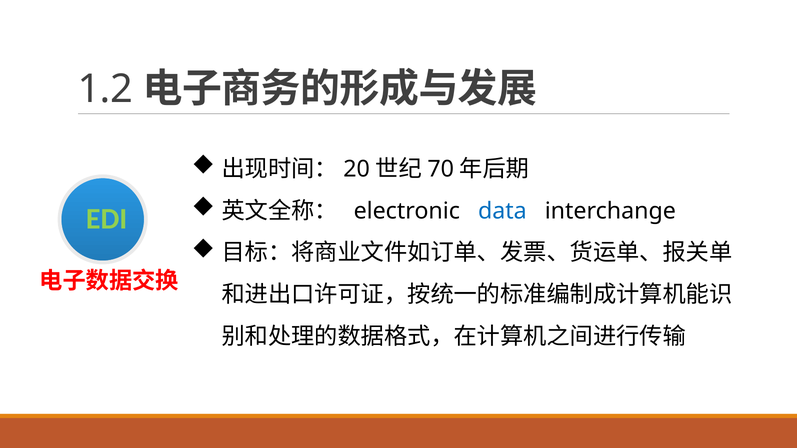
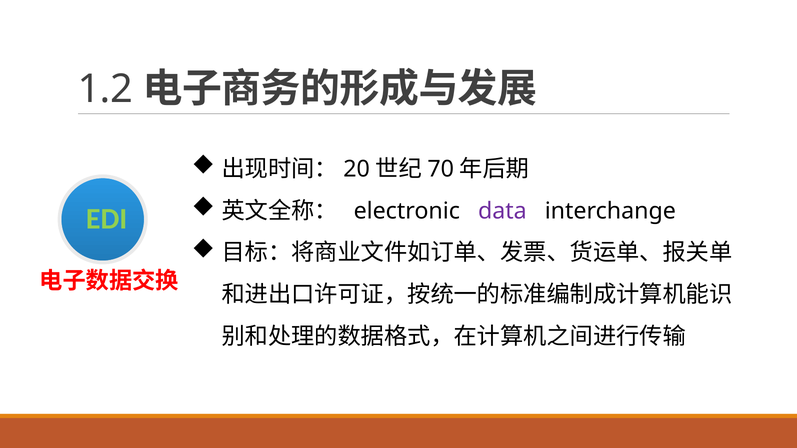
data colour: blue -> purple (502, 211)
